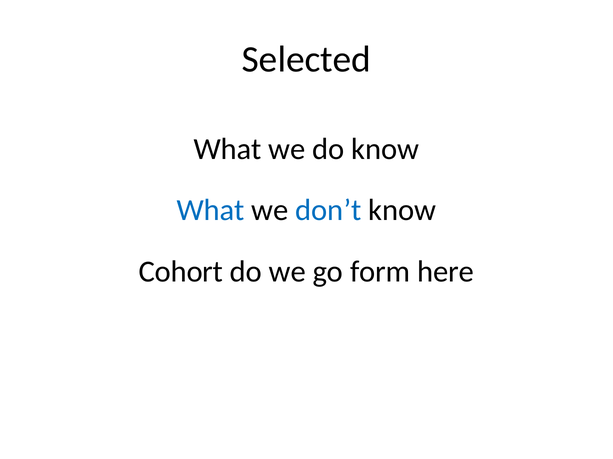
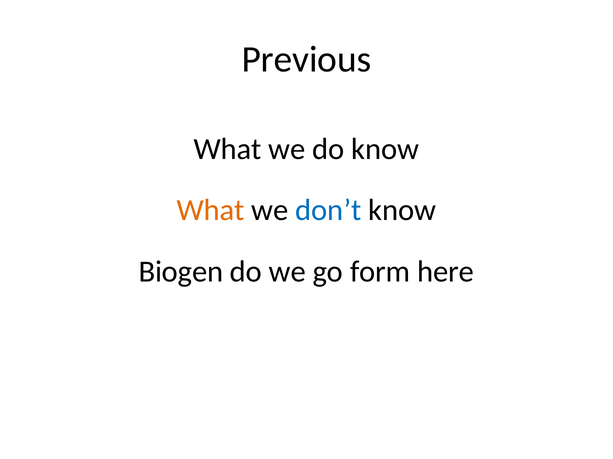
Selected: Selected -> Previous (306, 59)
What colour: blue -> orange (211, 211)
Cohort: Cohort -> Biogen (181, 272)
